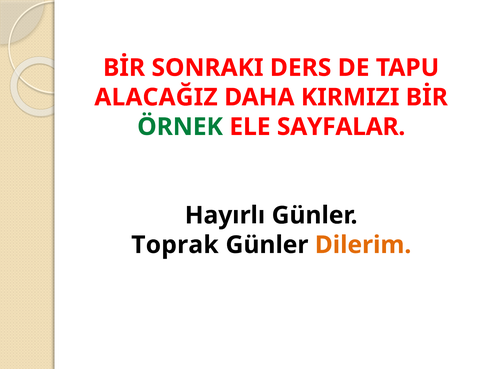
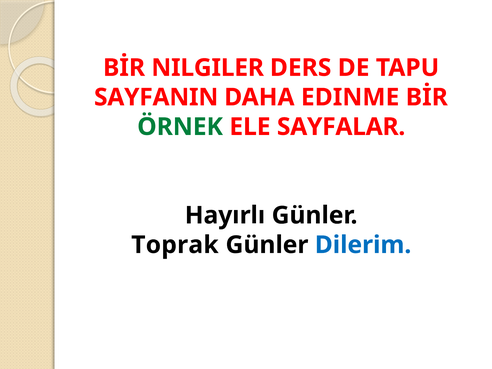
SONRAKI: SONRAKI -> NILGILER (208, 68)
ALACAĞIZ: ALACAĞIZ -> SAYFANIN (156, 97)
KIRMIZI: KIRMIZI -> EDINME (350, 97)
Dilerim colour: orange -> blue (363, 245)
